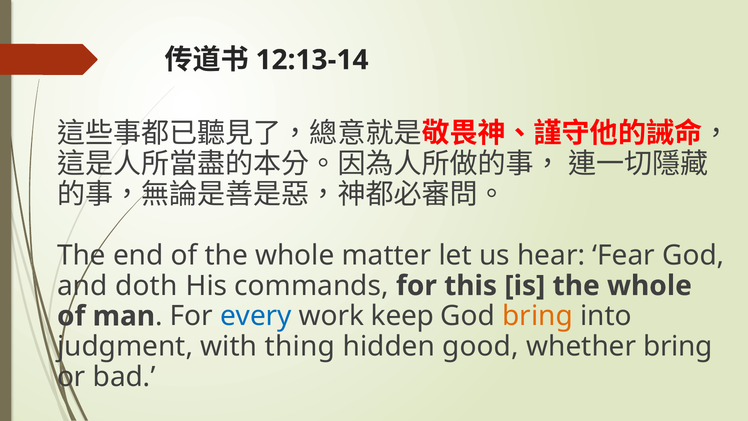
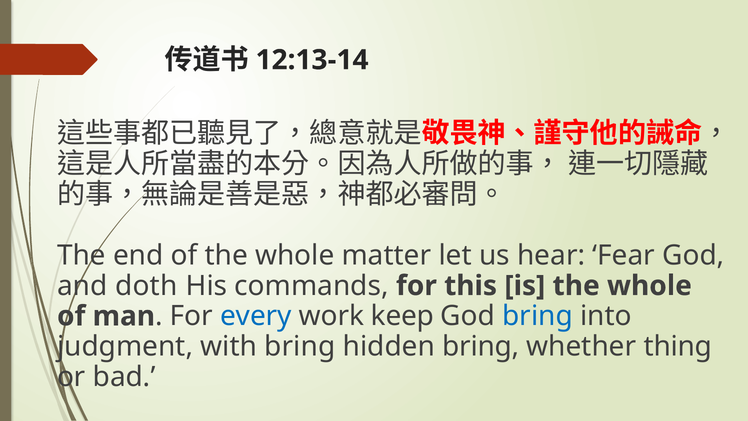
bring colour: orange -> blue (538, 316)
with thing: thing -> bring (300, 346)
hidden good: good -> bring (481, 346)
whether bring: bring -> thing (678, 346)
